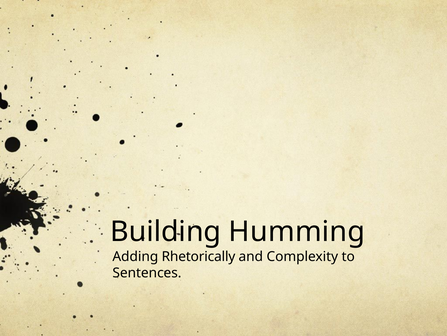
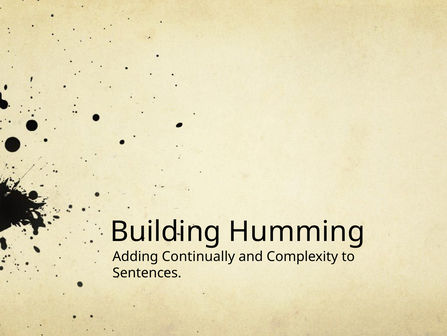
Rhetorically: Rhetorically -> Continually (198, 256)
